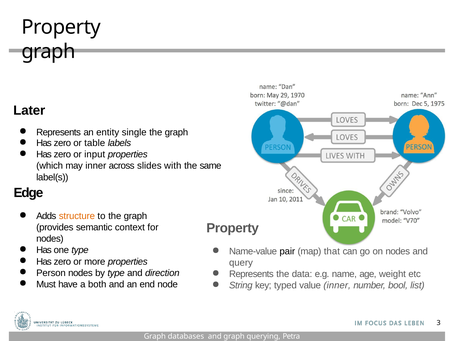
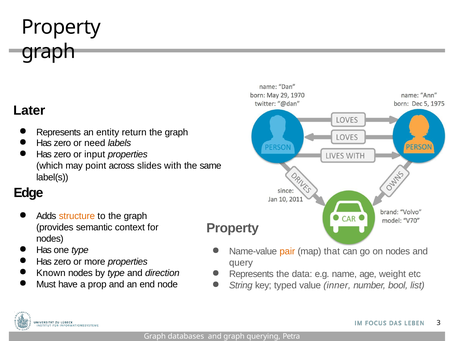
single: single -> return (134, 132)
table: table -> need (95, 143)
may inner: inner -> point (96, 166)
pair colour: black -> orange (287, 251)
Person: Person -> Known (51, 273)
both: both -> prop (97, 284)
